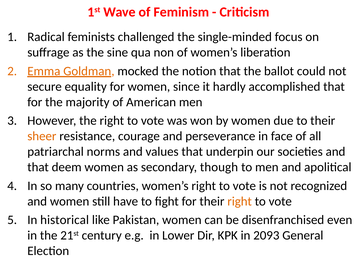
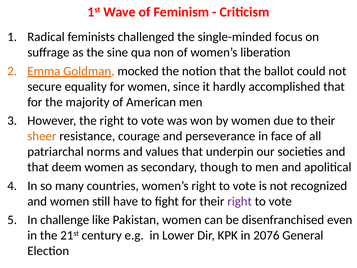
right colour: orange -> purple (240, 201)
historical: historical -> challenge (65, 220)
2093: 2093 -> 2076 (266, 235)
